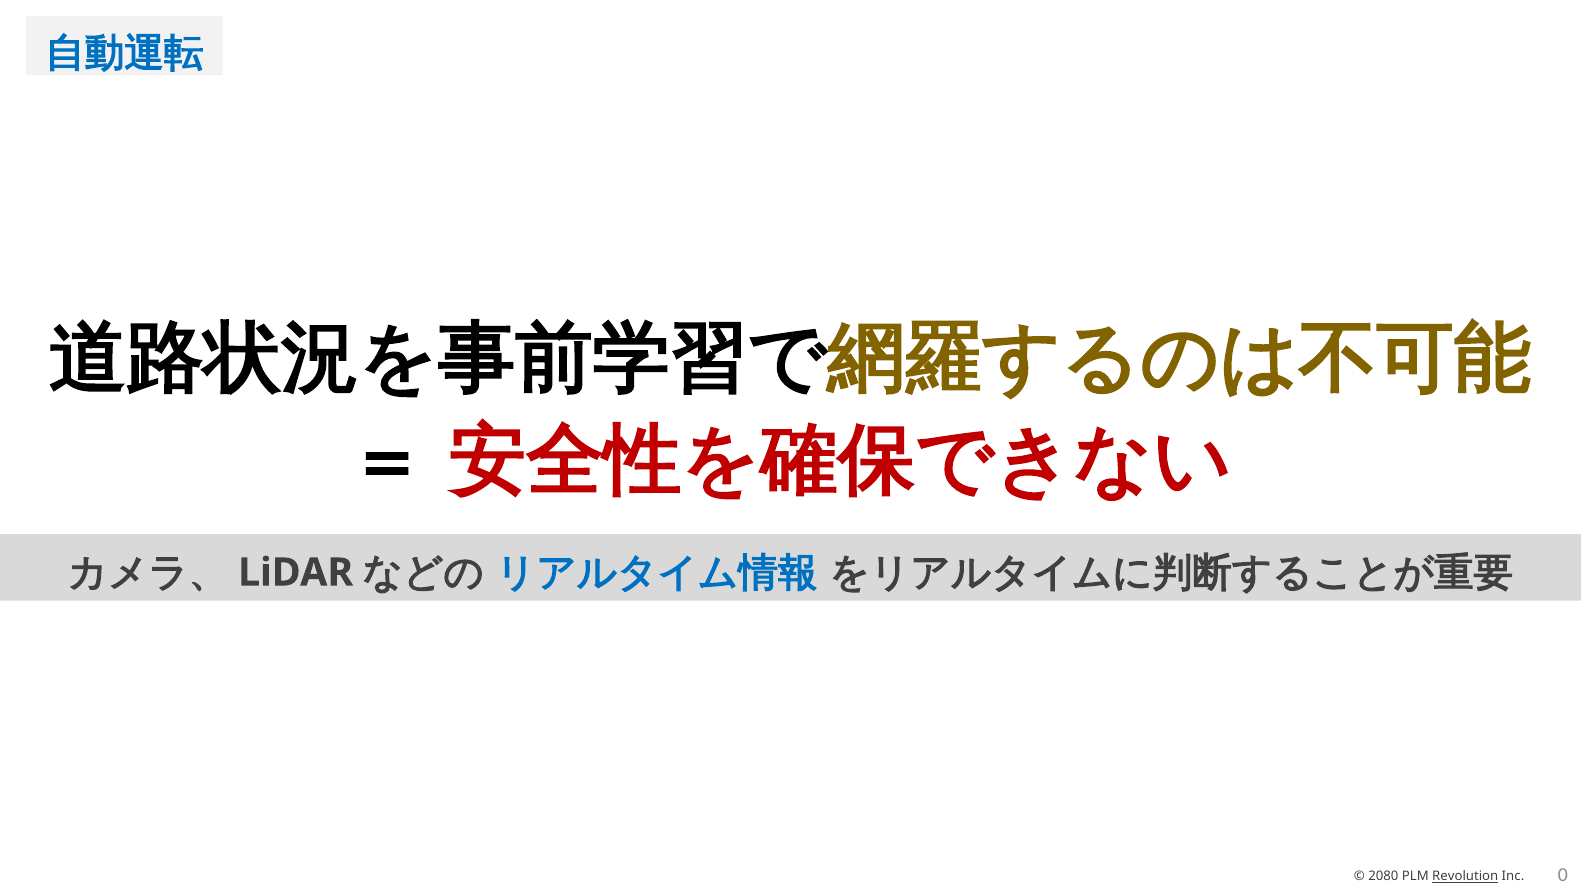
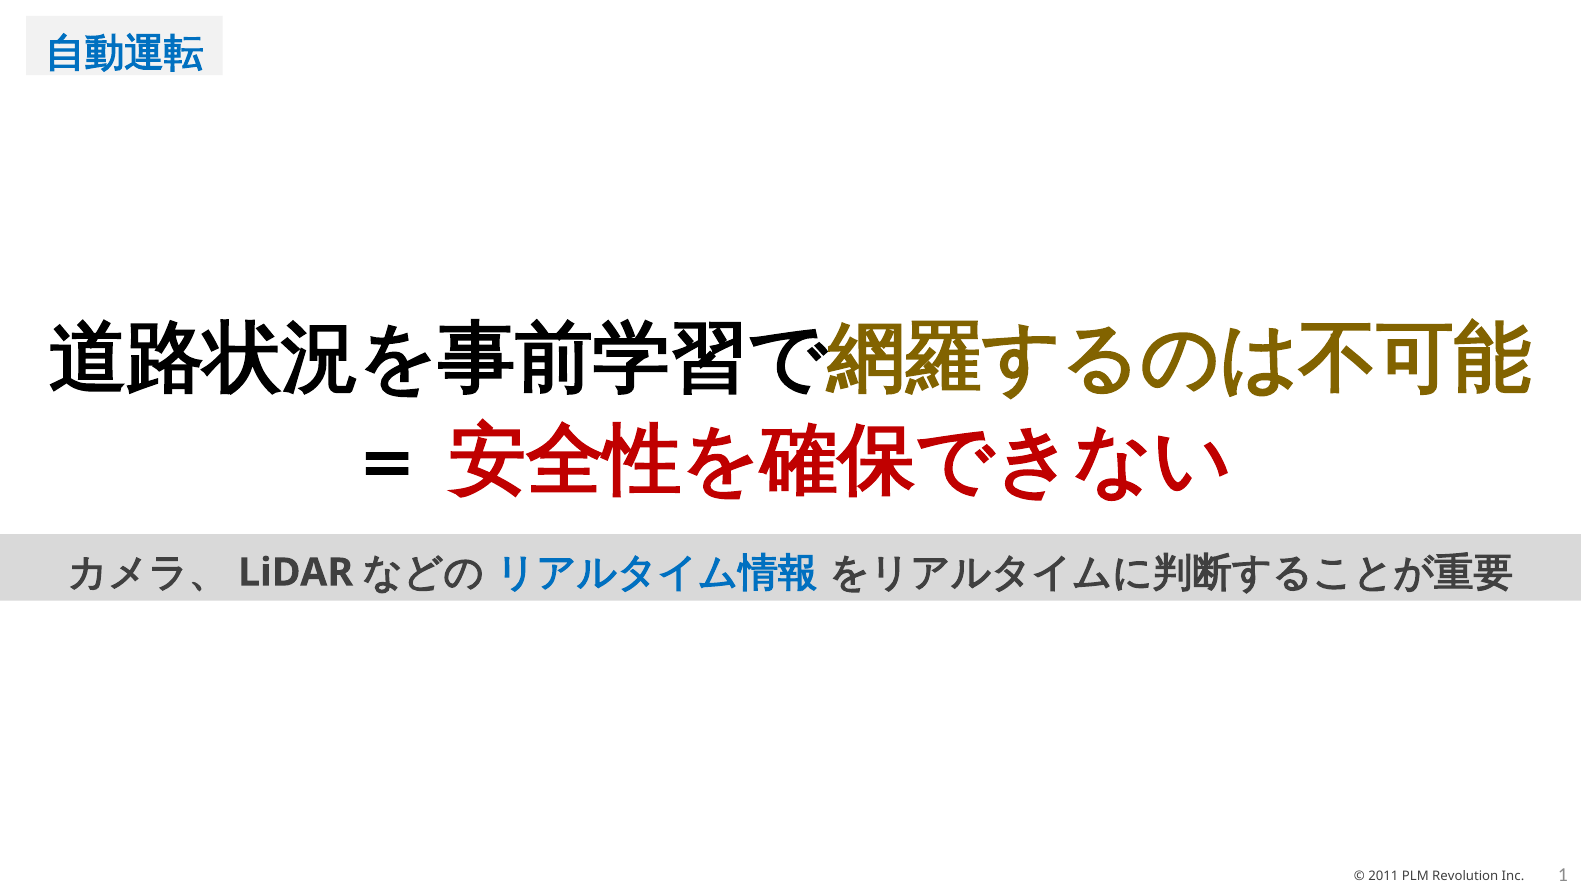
2080: 2080 -> 2011 (1383, 877)
Revolution underline: present -> none (1465, 877)
0: 0 -> 1 (1563, 875)
